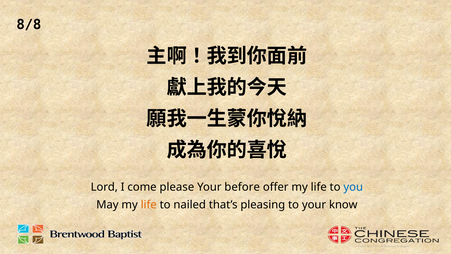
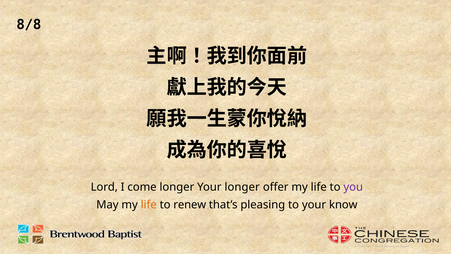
come please: please -> longer (177, 187)
Your before: before -> longer (242, 187)
you colour: blue -> purple (353, 187)
nailed: nailed -> renew (190, 204)
